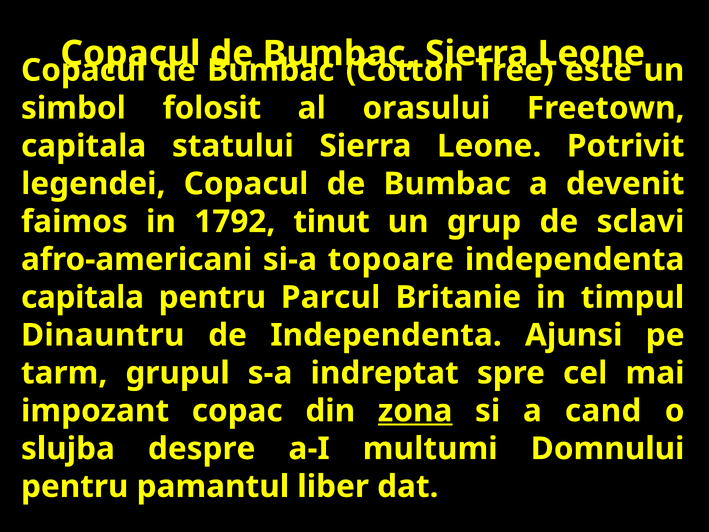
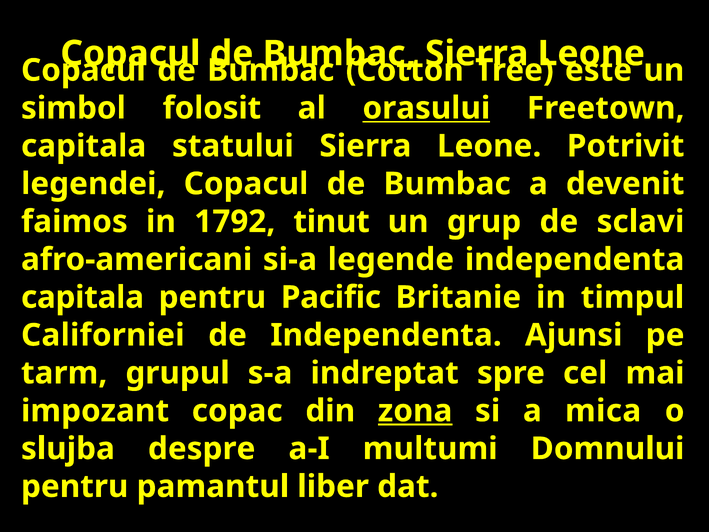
orasului underline: none -> present (426, 108)
topoare: topoare -> legende (391, 259)
Parcul: Parcul -> Pacific (331, 297)
Dinauntru: Dinauntru -> Californiei (103, 335)
cand: cand -> mica (603, 411)
